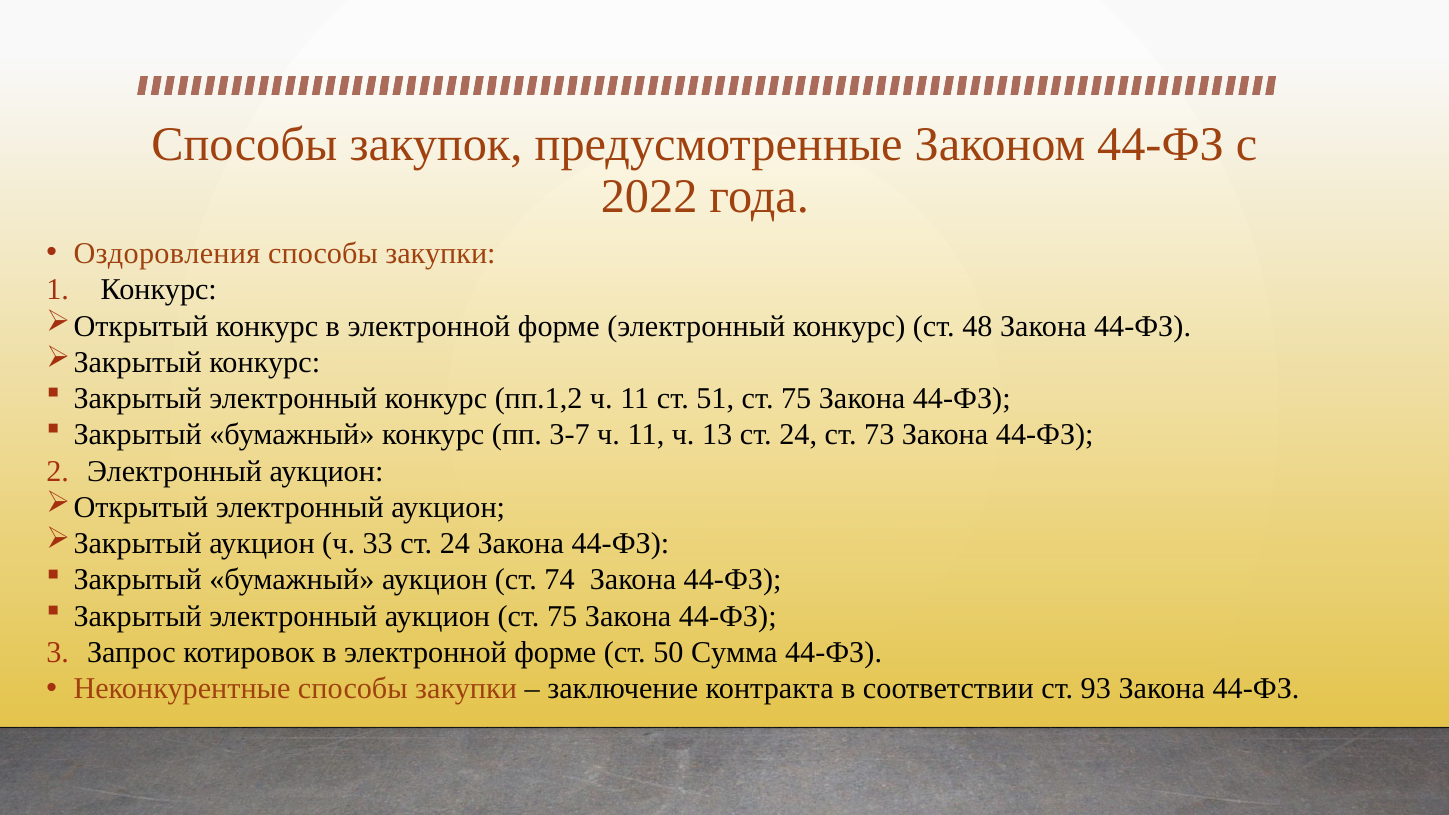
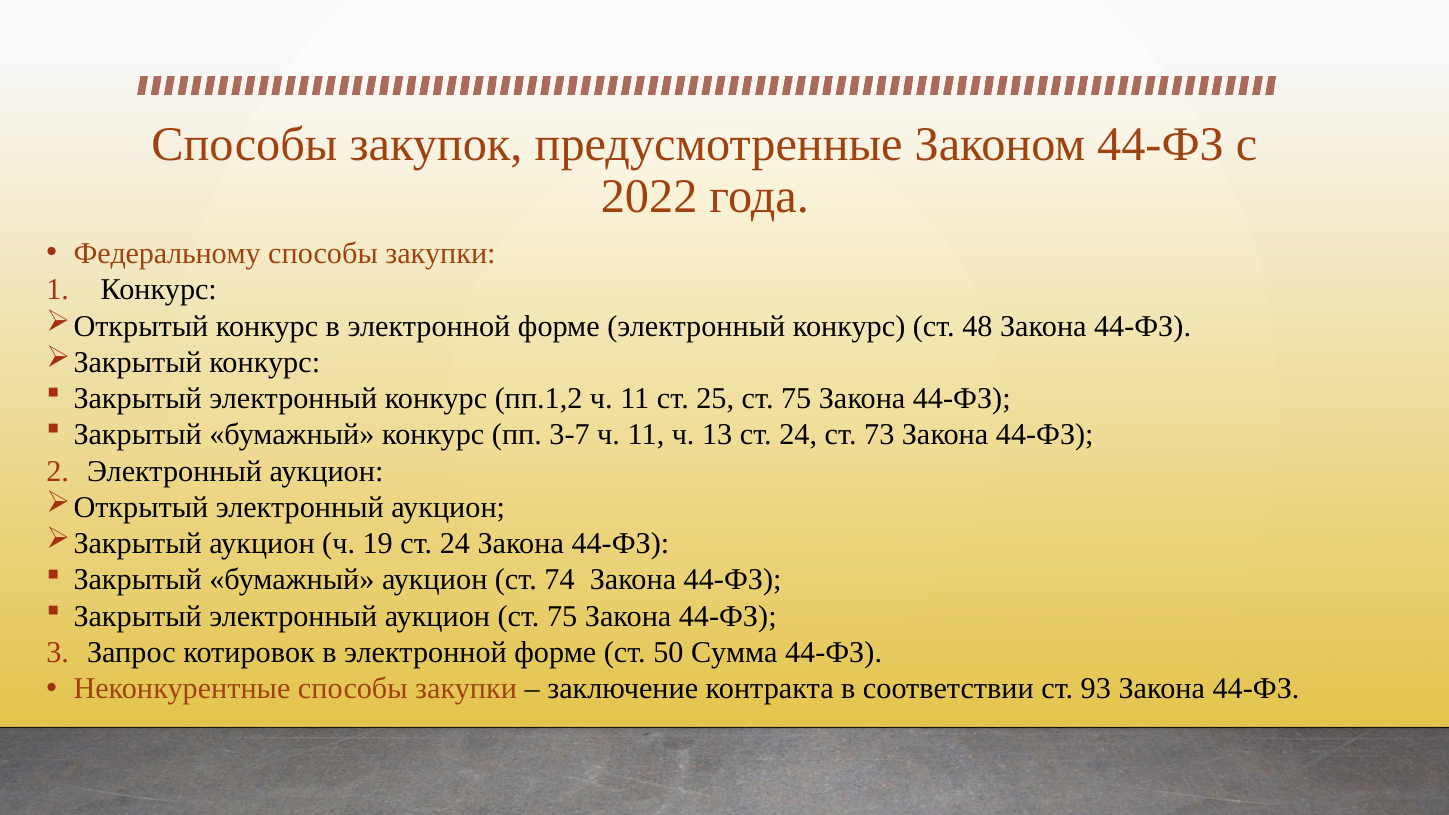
Оздоровления: Оздоровления -> Федеральному (167, 254)
51: 51 -> 25 (715, 399)
33: 33 -> 19 (378, 544)
